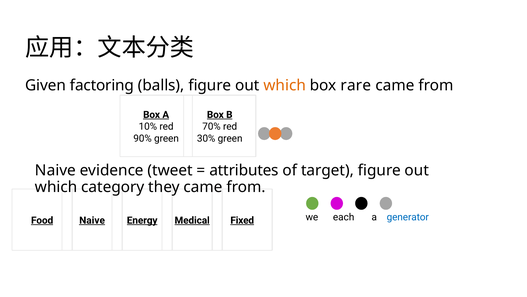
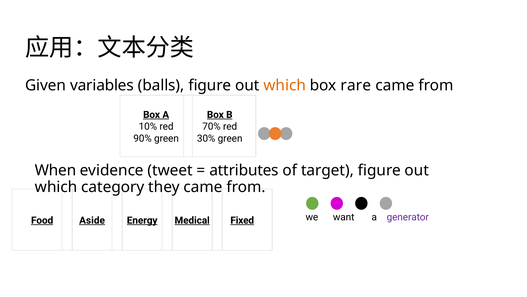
factoring: factoring -> variables (102, 85)
Naive: Naive -> When (56, 170)
each: each -> want (344, 217)
generator colour: blue -> purple (408, 217)
Naive: Naive -> Aside (92, 220)
